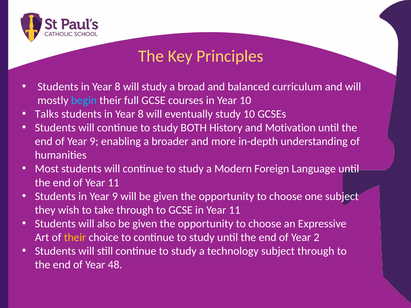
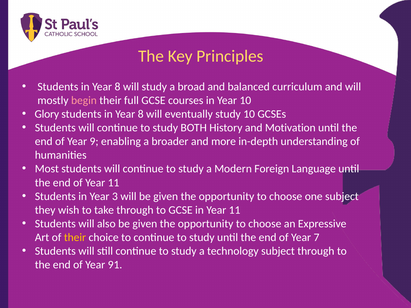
begin colour: light blue -> pink (84, 100)
Talks: Talks -> Glory (47, 114)
in Year 9: 9 -> 3 (115, 196)
2: 2 -> 7 (317, 238)
48: 48 -> 91 (115, 265)
